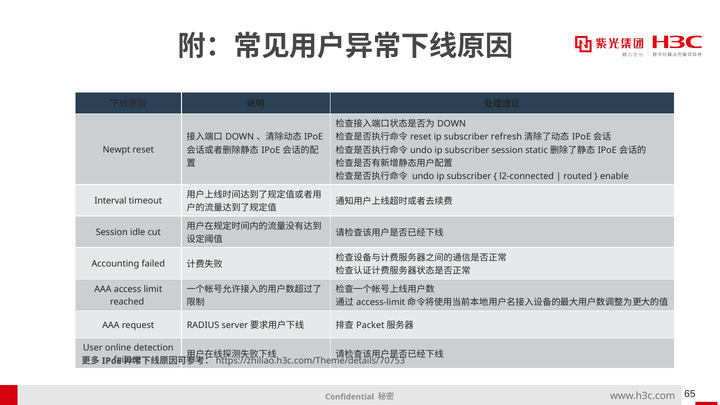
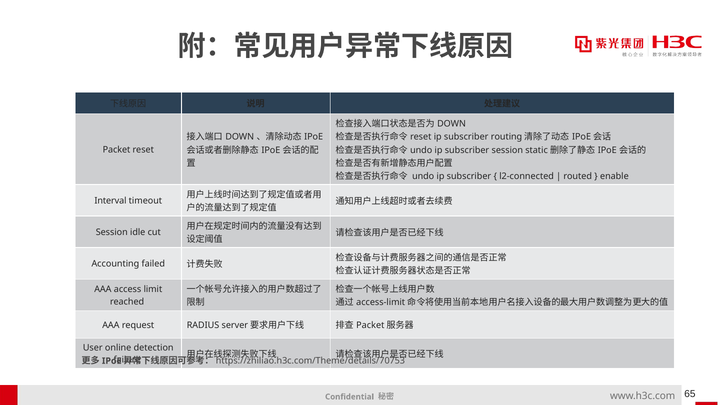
refresh: refresh -> routing (506, 137)
Newpt: Newpt -> Packet (117, 150)
